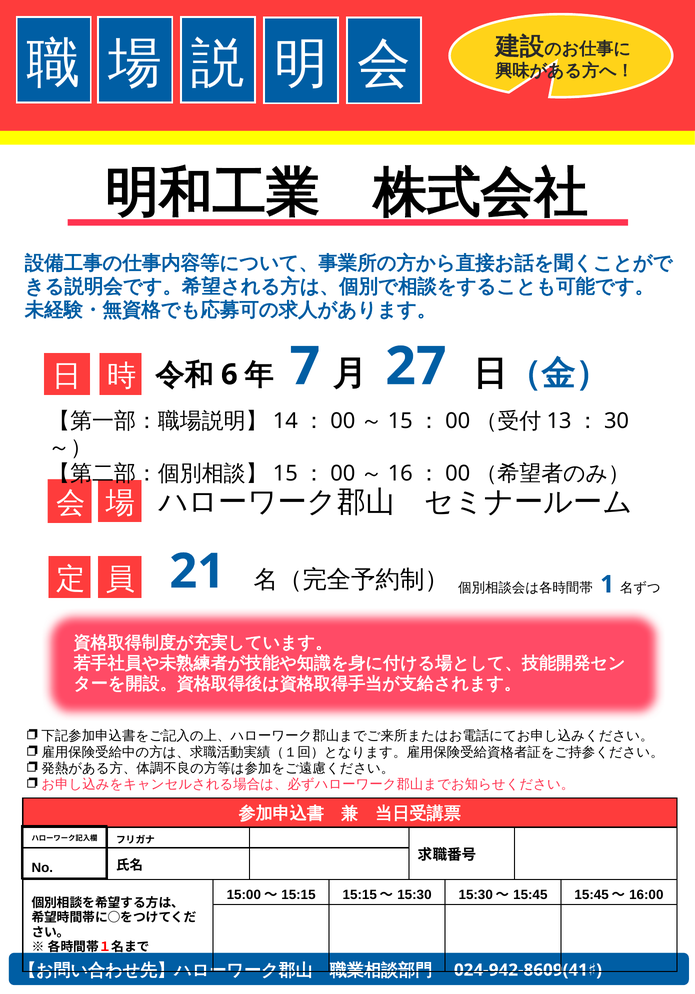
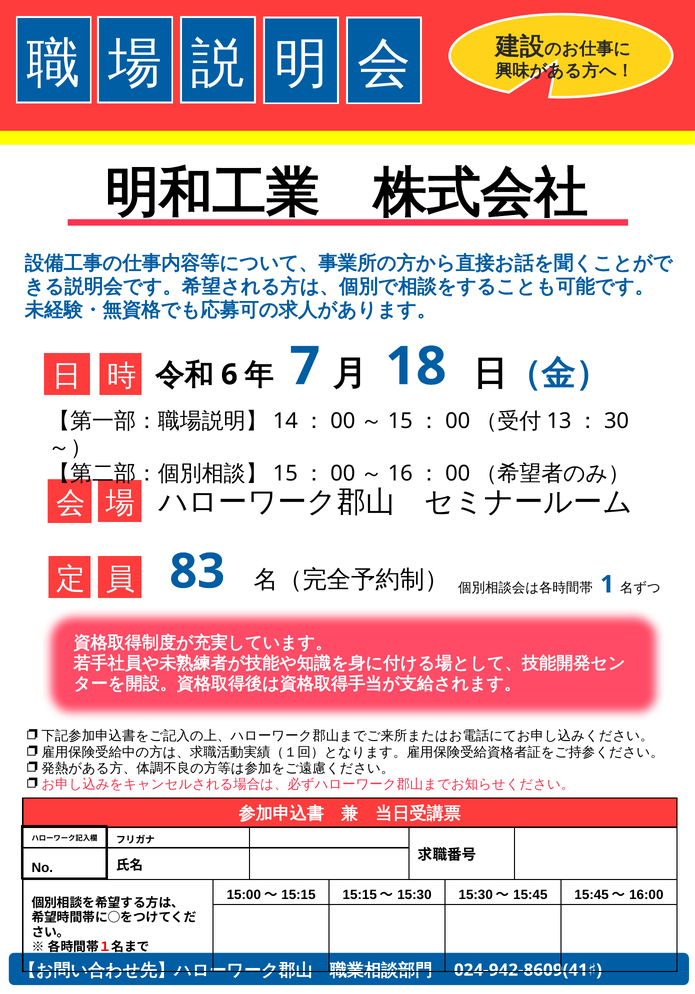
27: 27 -> 18 (416, 367)
21: 21 -> 83 (197, 572)
